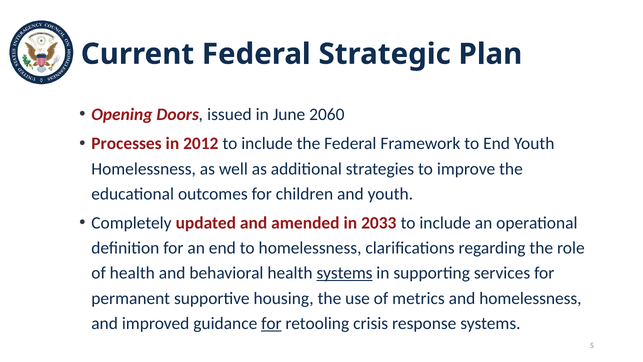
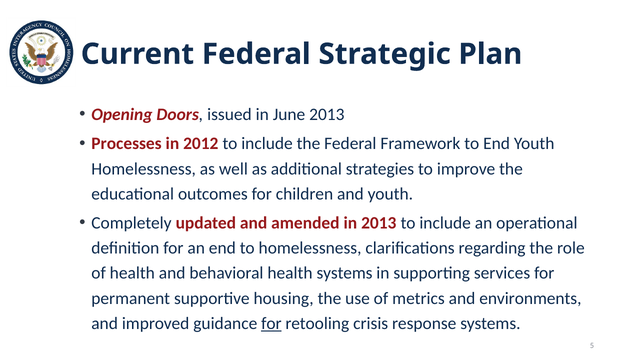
June 2060: 2060 -> 2013 (327, 115)
in 2033: 2033 -> 2013 (379, 223)
systems underline: present -> none (345, 273)
and homelessness: homelessness -> environments (530, 298)
